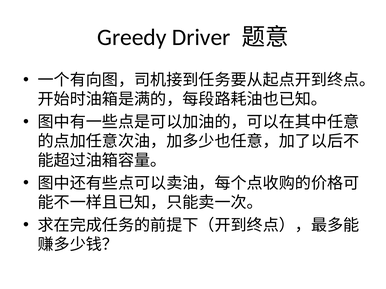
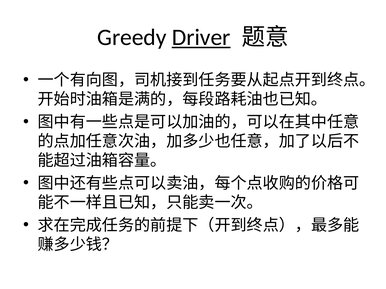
Driver underline: none -> present (201, 37)
